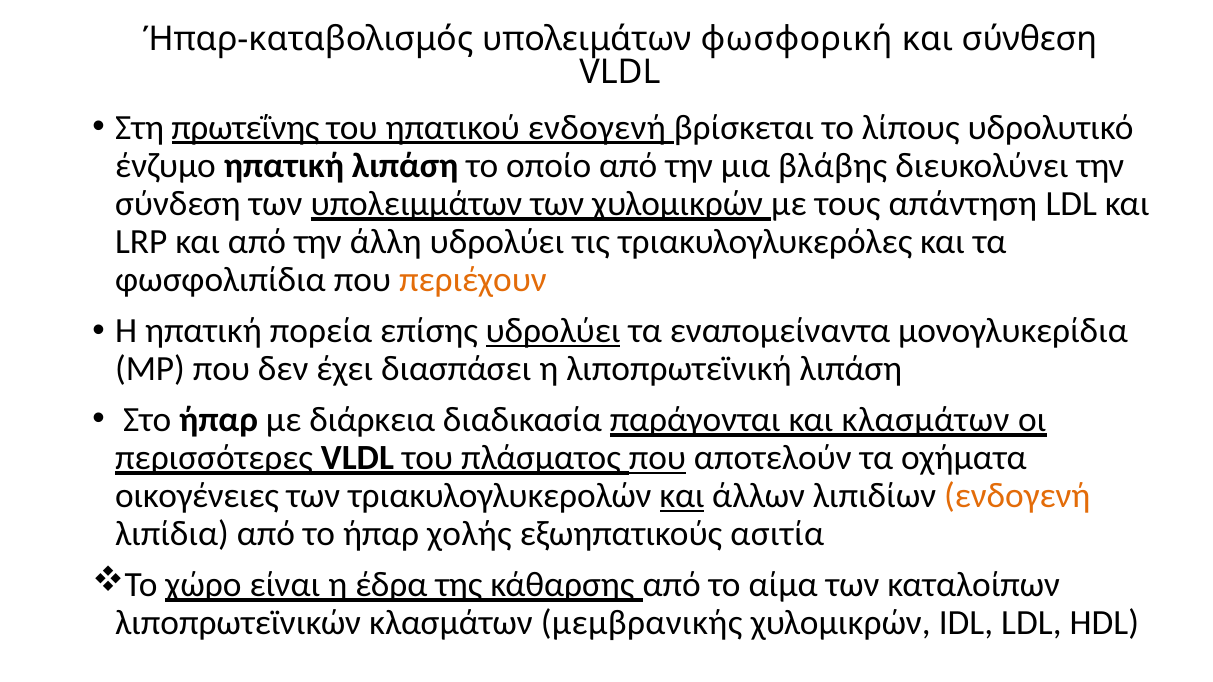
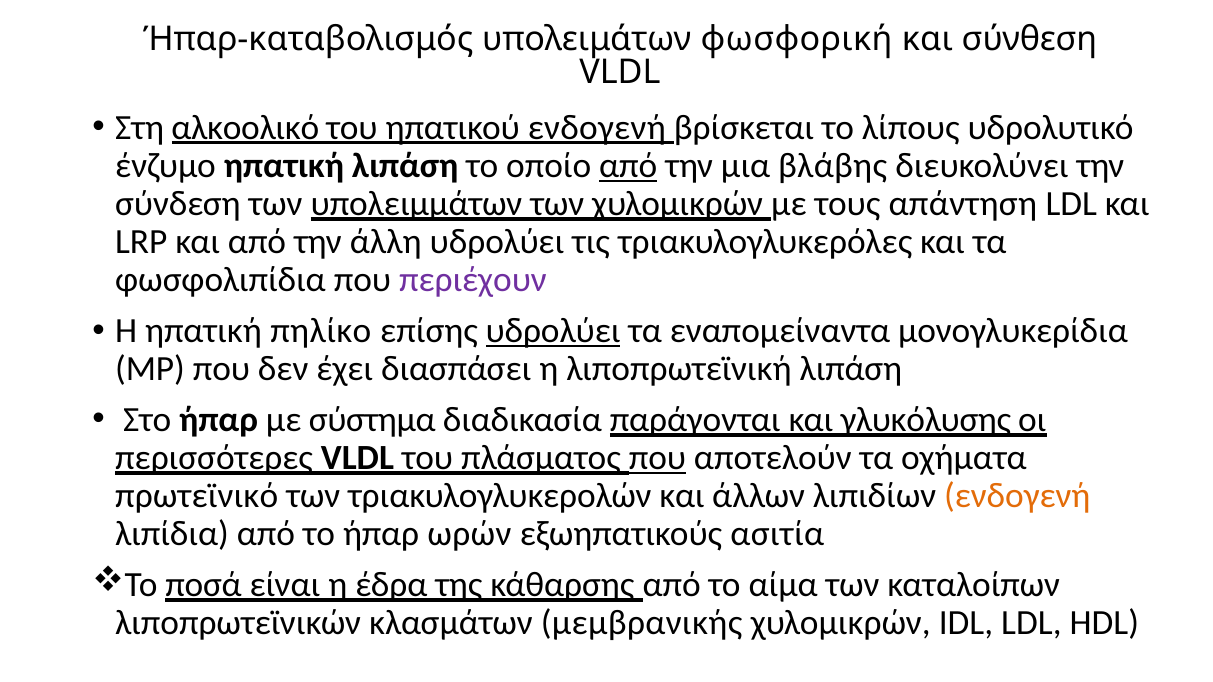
πρωτεΐνης: πρωτεΐνης -> αλκοολικό (245, 128)
από underline: none -> present (628, 166)
περιέχουν colour: orange -> purple (473, 280)
πορεία: πορεία -> πηλίκο (321, 331)
διάρκεια: διάρκεια -> σύστημα (372, 420)
και κλασμάτων: κλασμάτων -> γλυκόλυσης (926, 420)
οικογένειες: οικογένειες -> πρωτεϊνικό (197, 496)
και underline: present -> none (682, 496)
χολής: χολής -> ωρών (469, 534)
χώρο: χώρο -> ποσά (204, 585)
